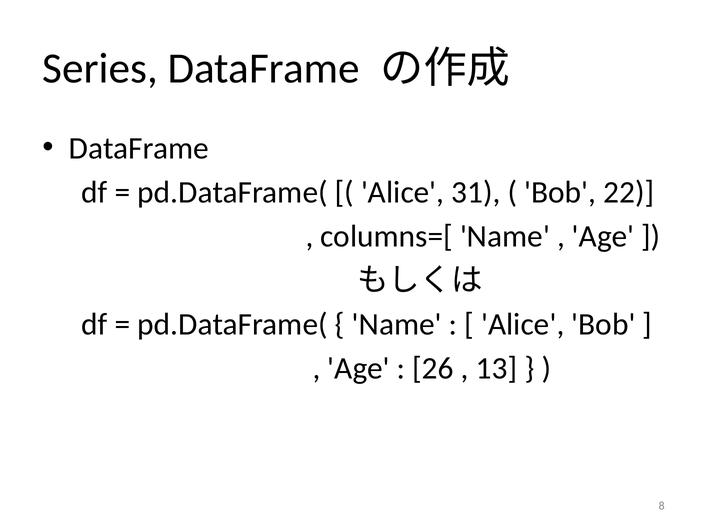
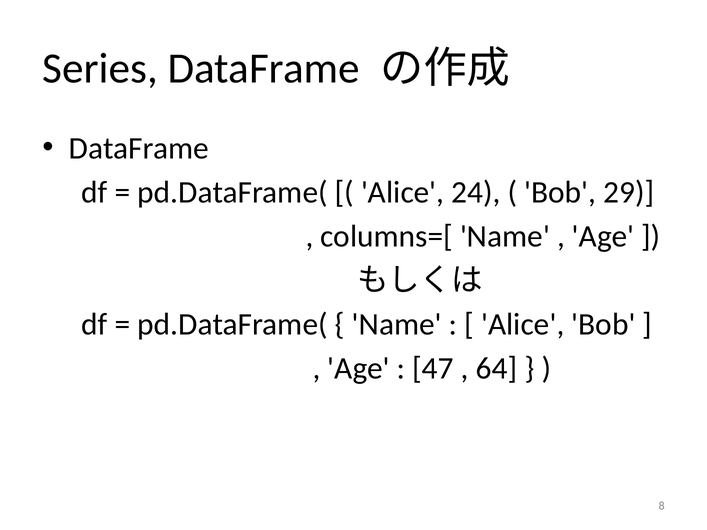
31: 31 -> 24 (476, 192)
22: 22 -> 29 (629, 192)
26: 26 -> 47 (433, 369)
13: 13 -> 64 (497, 369)
